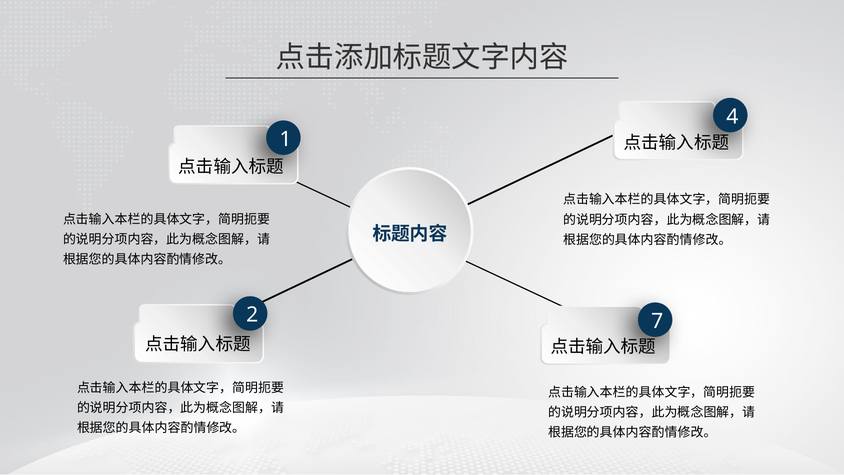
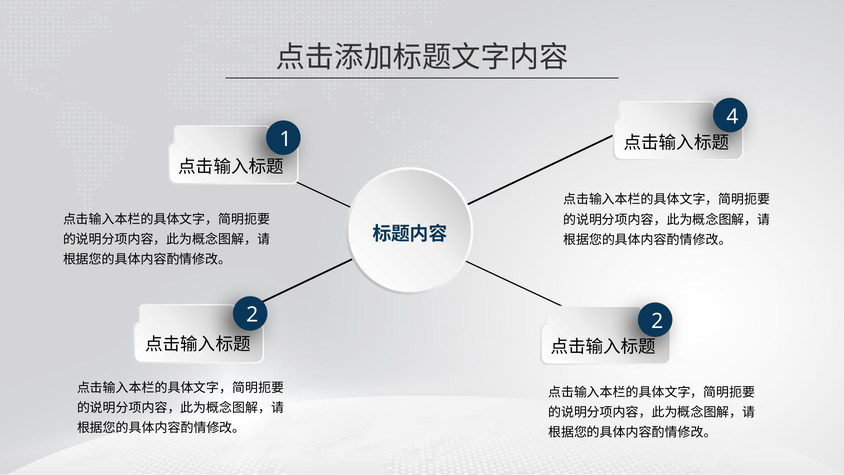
2 7: 7 -> 2 (657, 321)
